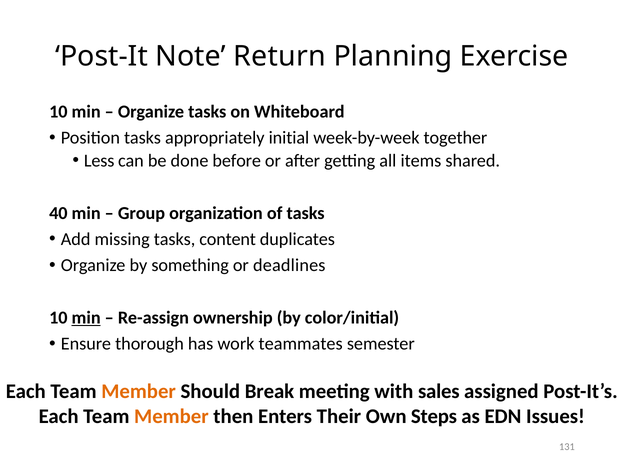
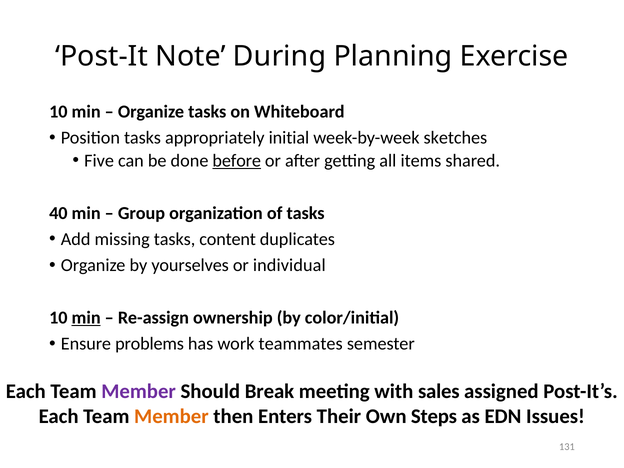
Return: Return -> During (280, 56)
together: together -> sketches (455, 138)
Less: Less -> Five (99, 161)
before underline: none -> present (237, 161)
something: something -> yourselves (190, 265)
deadlines: deadlines -> individual (289, 265)
thorough: thorough -> problems (150, 344)
Member colour: orange -> purple (139, 391)
